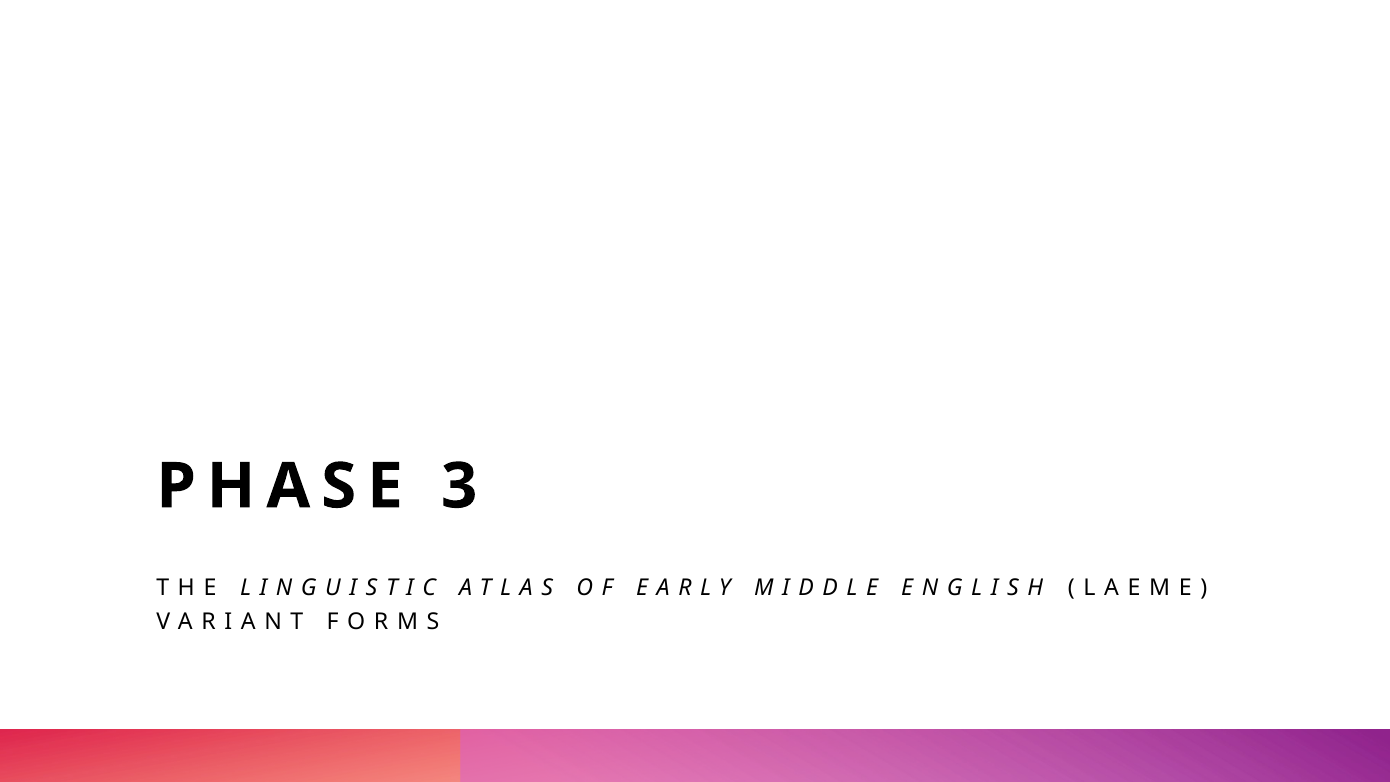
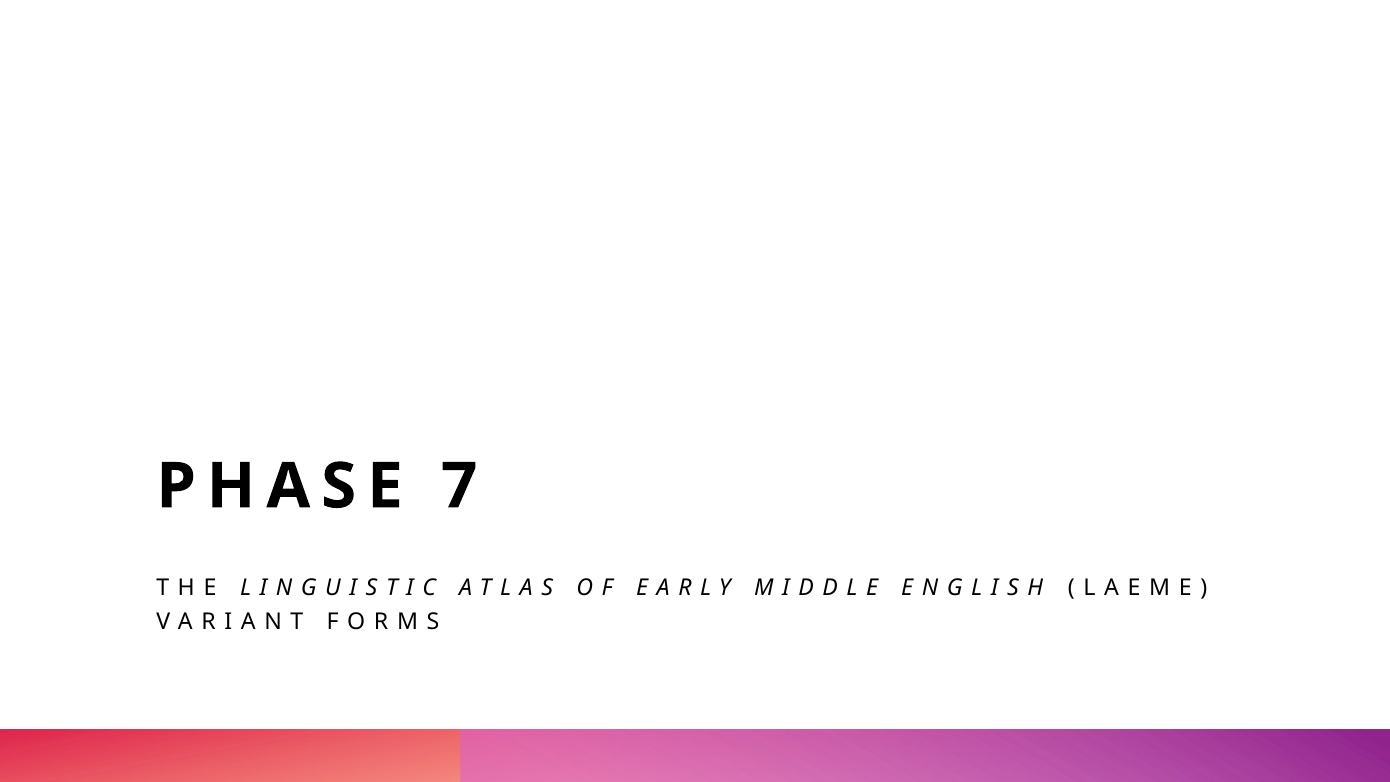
3: 3 -> 7 (459, 486)
